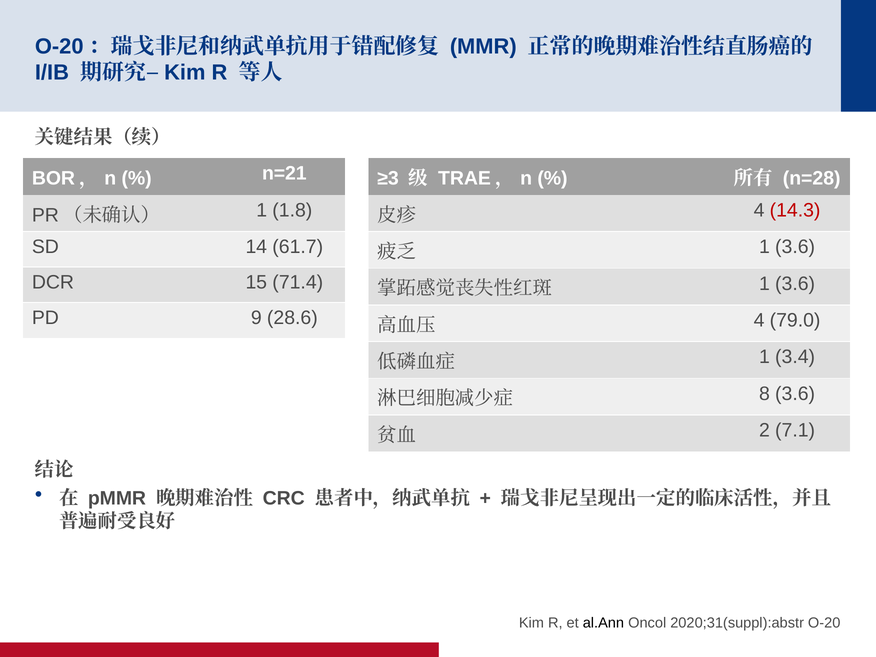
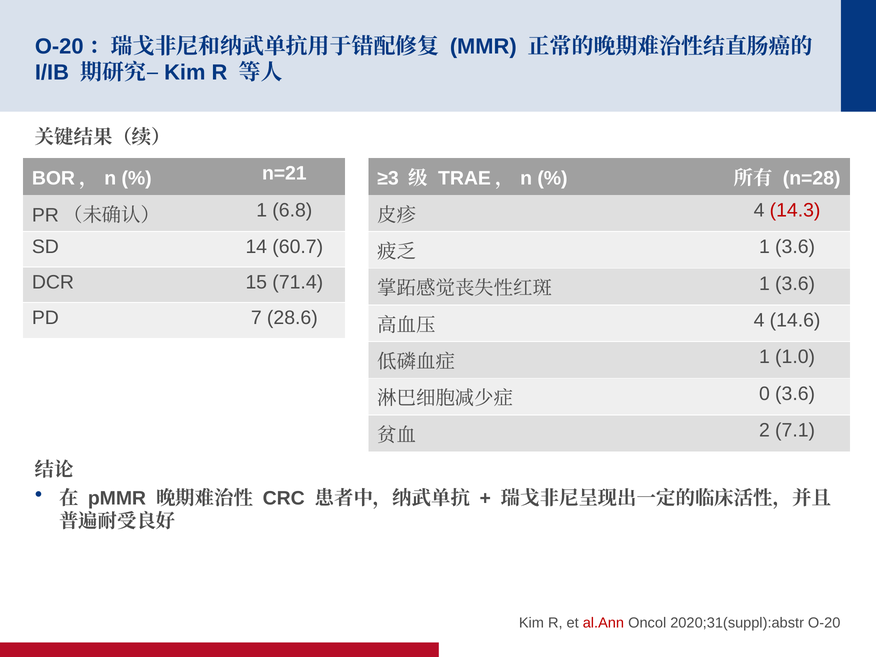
1.8: 1.8 -> 6.8 (292, 210)
61.7: 61.7 -> 60.7 (298, 247)
9: 9 -> 7 (256, 318)
79.0: 79.0 -> 14.6 (795, 320)
3.4: 3.4 -> 1.0 (795, 357)
8: 8 -> 0 (764, 394)
al.Ann colour: black -> red (603, 623)
